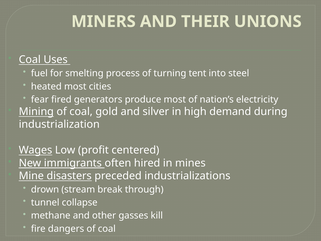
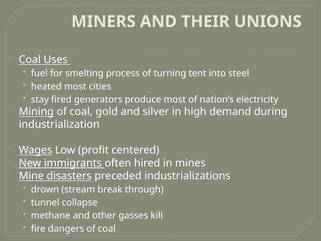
fear: fear -> stay (40, 99)
